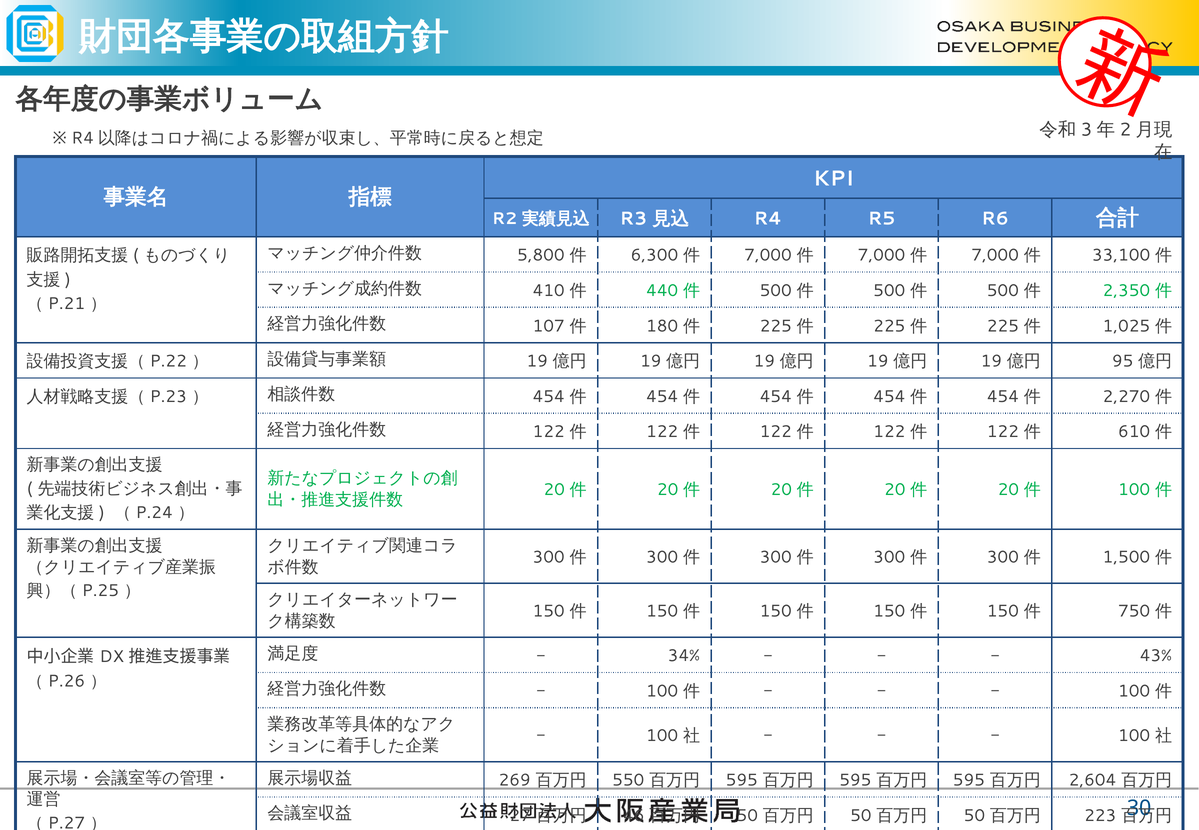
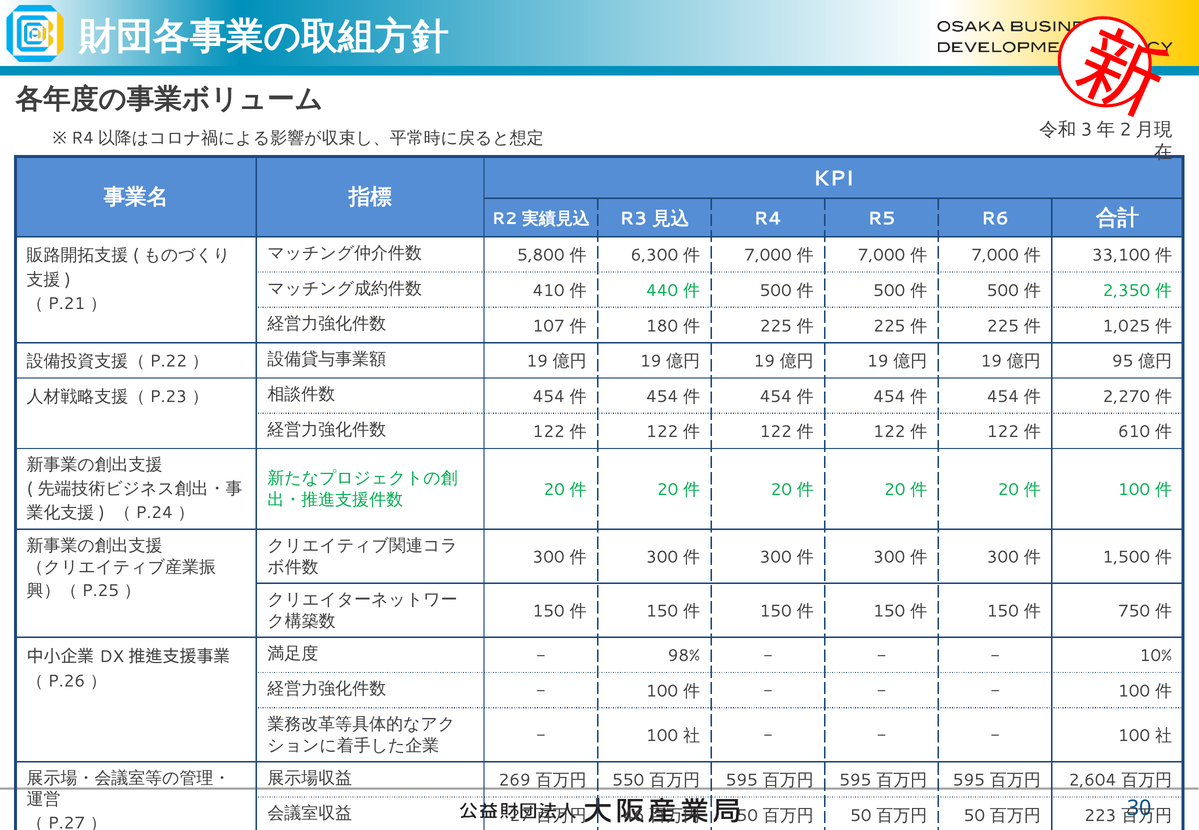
34%: 34% -> 98% (684, 656)
43%: 43% -> 10% (1156, 656)
